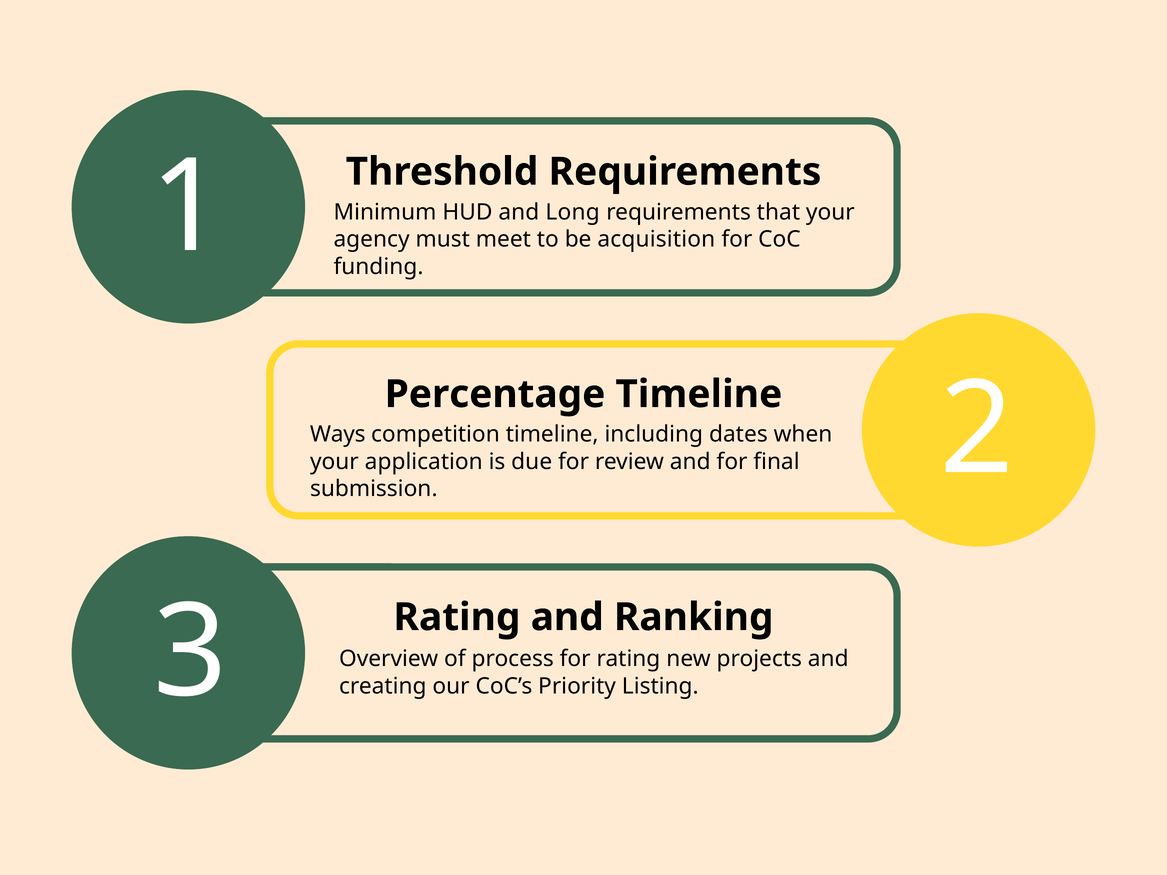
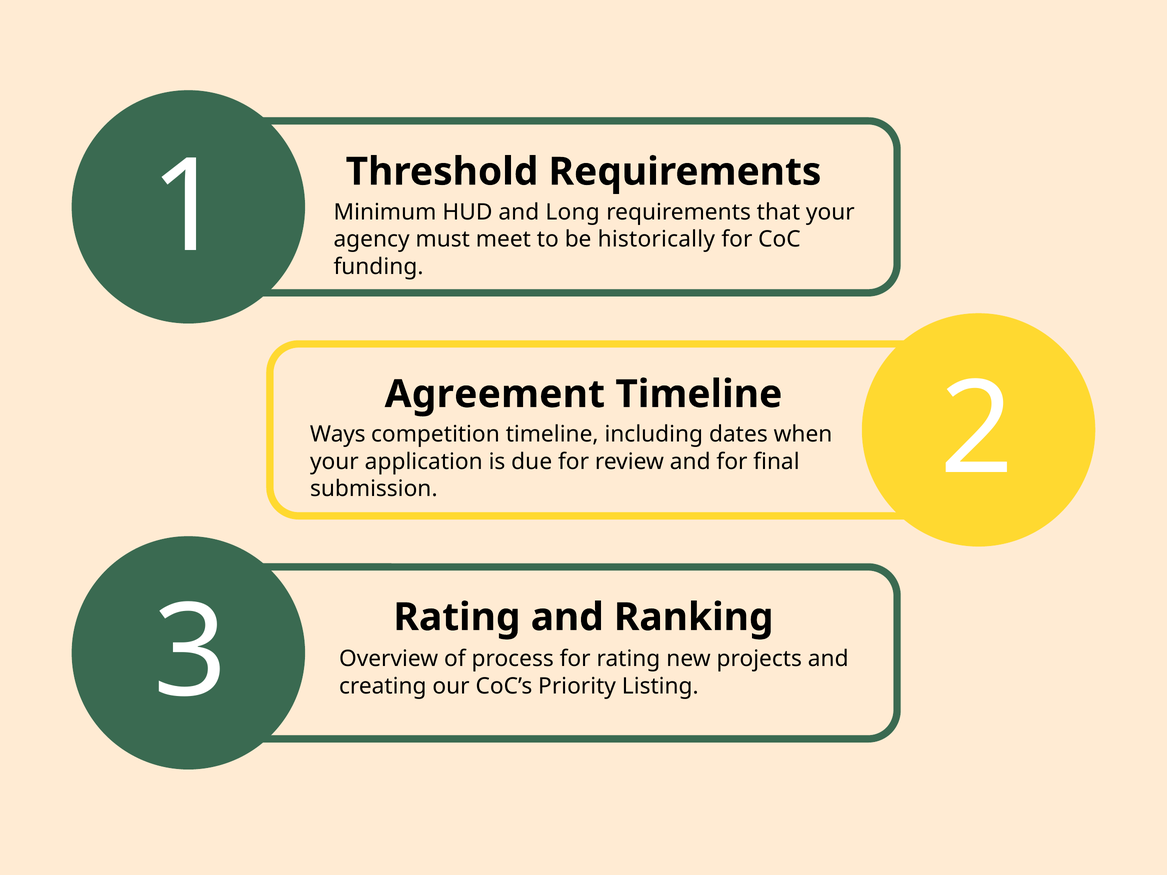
acquisition: acquisition -> historically (656, 239)
Percentage: Percentage -> Agreement (495, 394)
